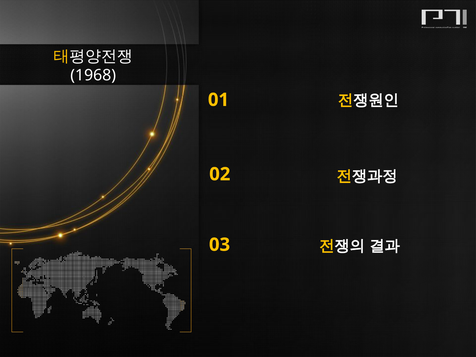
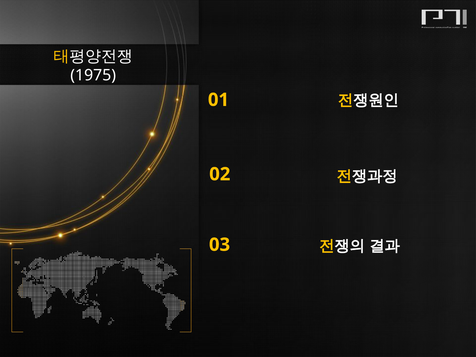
1968: 1968 -> 1975 (93, 75)
